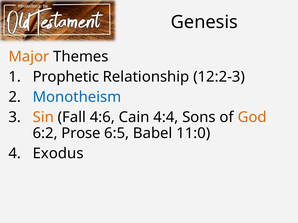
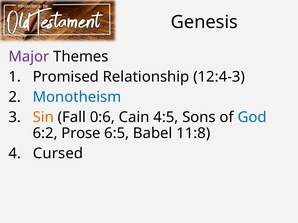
Major colour: orange -> purple (29, 57)
Prophetic: Prophetic -> Promised (66, 77)
12:2-3: 12:2-3 -> 12:4-3 (219, 77)
4:6: 4:6 -> 0:6 (102, 117)
4:4: 4:4 -> 4:5 (166, 117)
God colour: orange -> blue (252, 117)
11:0: 11:0 -> 11:8 (193, 134)
Exodus: Exodus -> Cursed (58, 154)
